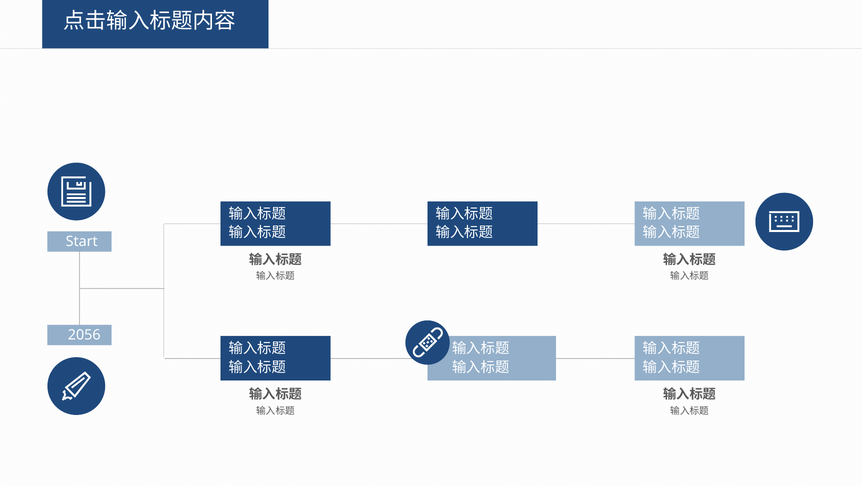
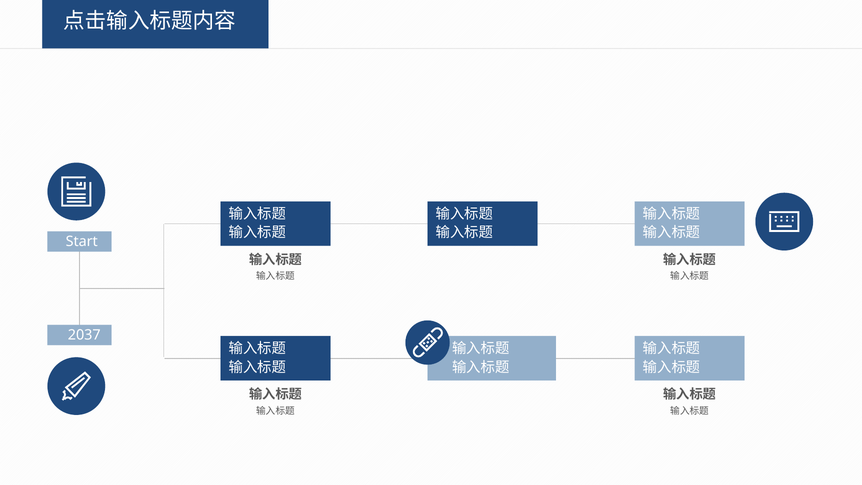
2056: 2056 -> 2037 (84, 335)
